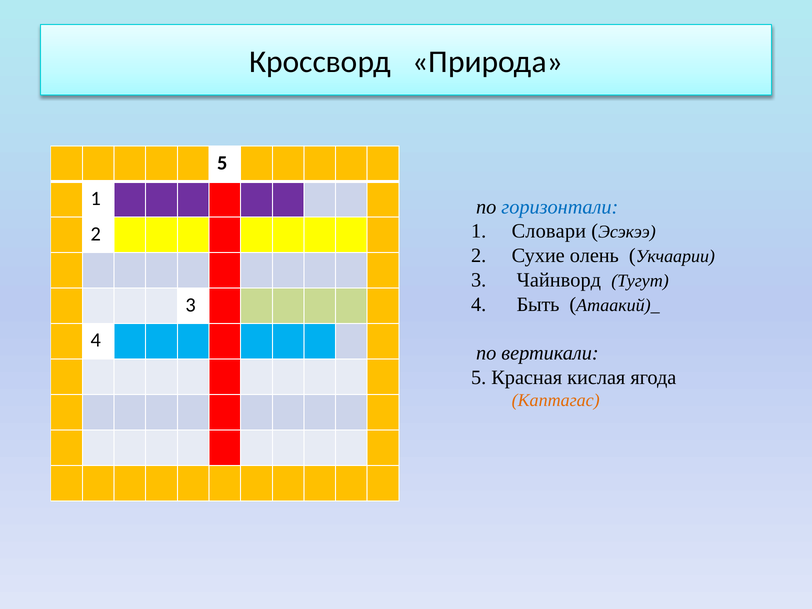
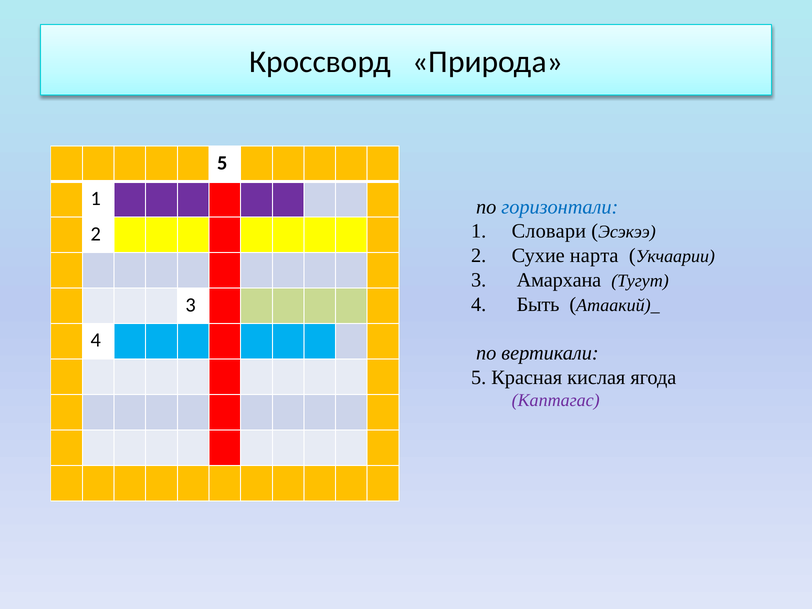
олень: олень -> нарта (594, 256)
Чайнворд: Чайнворд -> Амархана (559, 280)
Каптагас colour: orange -> purple (556, 400)
